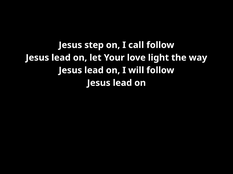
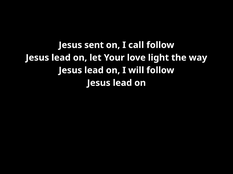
step: step -> sent (94, 45)
